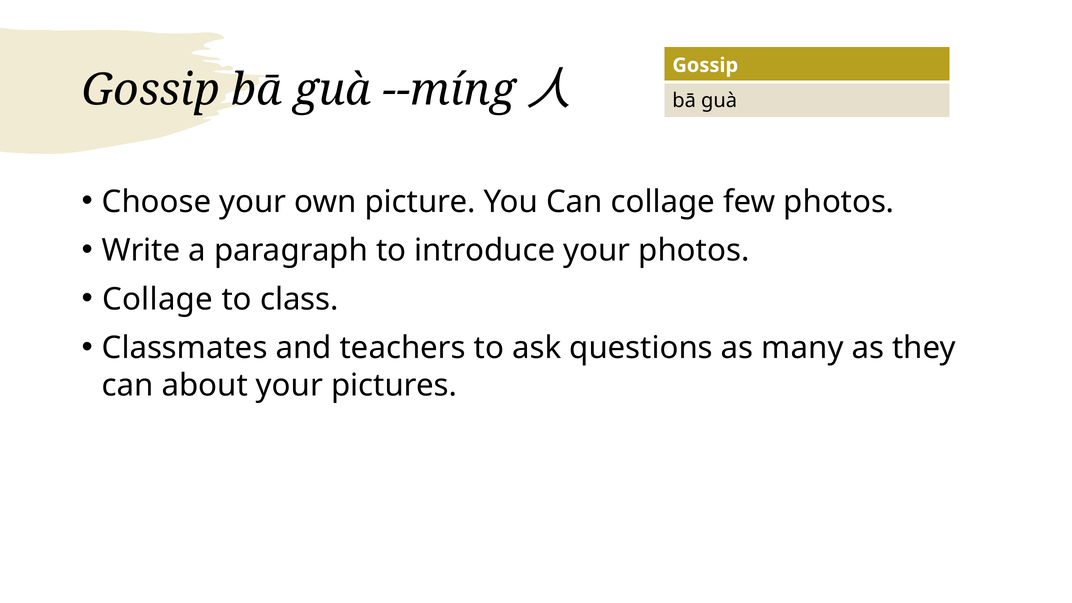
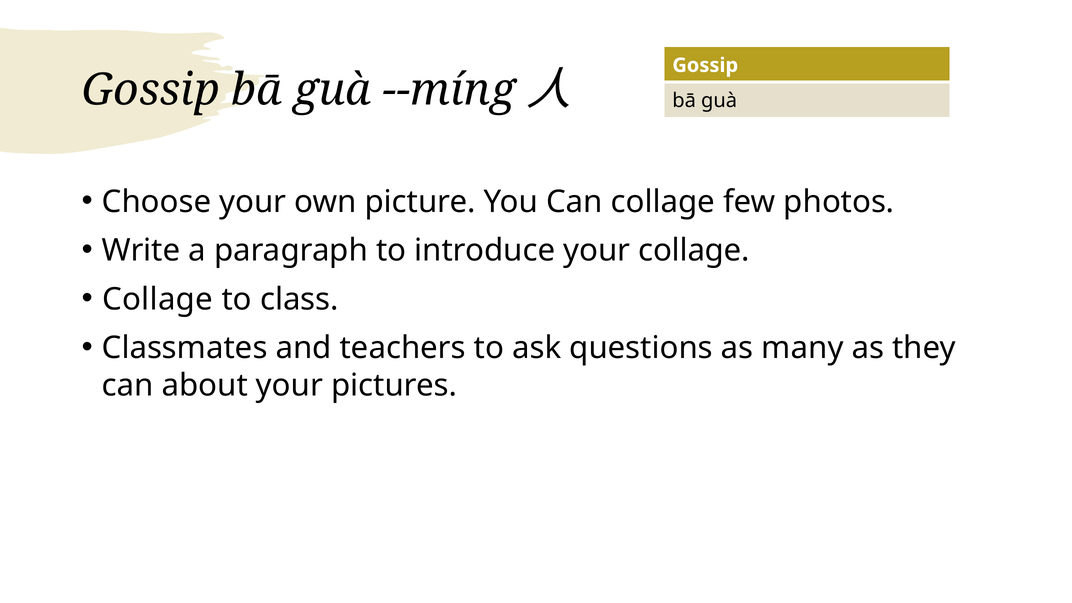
your photos: photos -> collage (694, 251)
